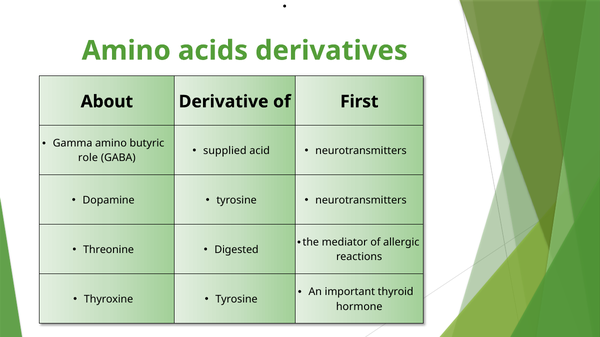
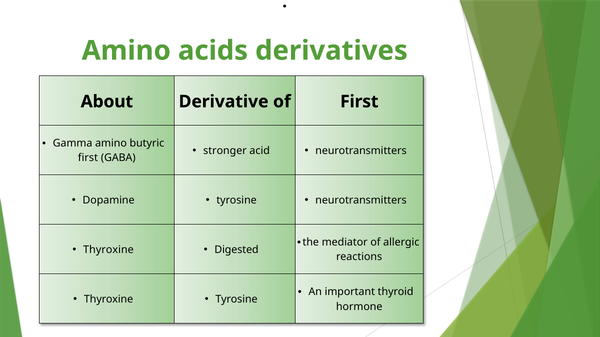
supplied: supplied -> stronger (225, 151)
role: role -> first (88, 158)
Threonine: Threonine -> Thyroxine (108, 250)
